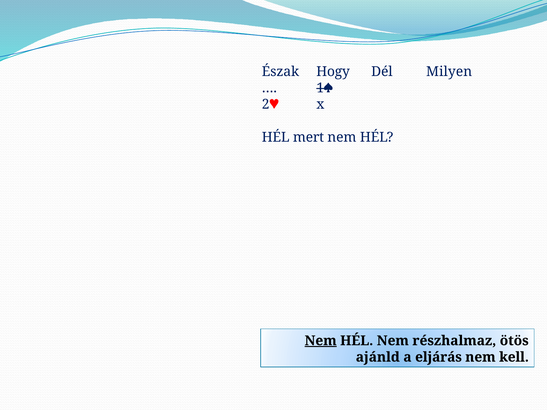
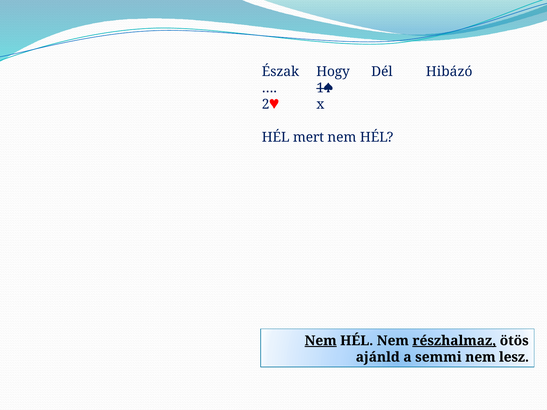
Milyen: Milyen -> Hibázó (449, 72)
részhalmaz underline: none -> present (454, 341)
eljárás: eljárás -> semmi (438, 357)
kell: kell -> lesz (514, 357)
